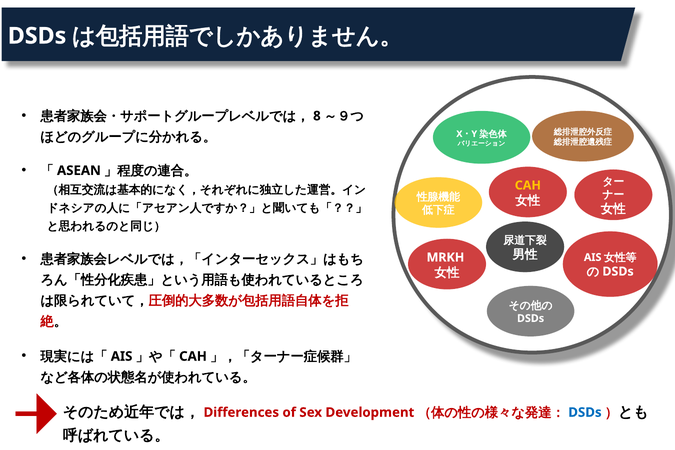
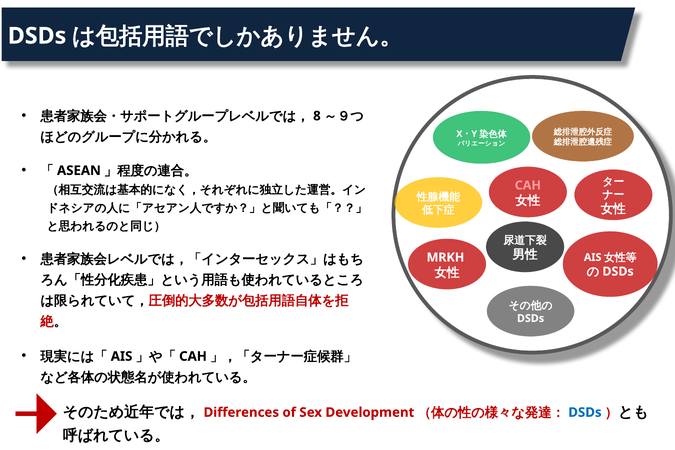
CAH colour: yellow -> pink (528, 185)
